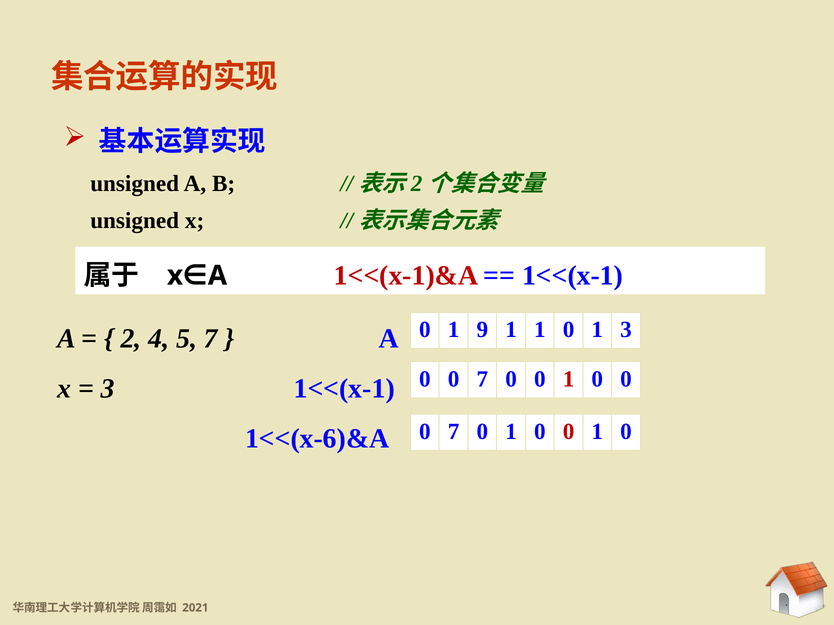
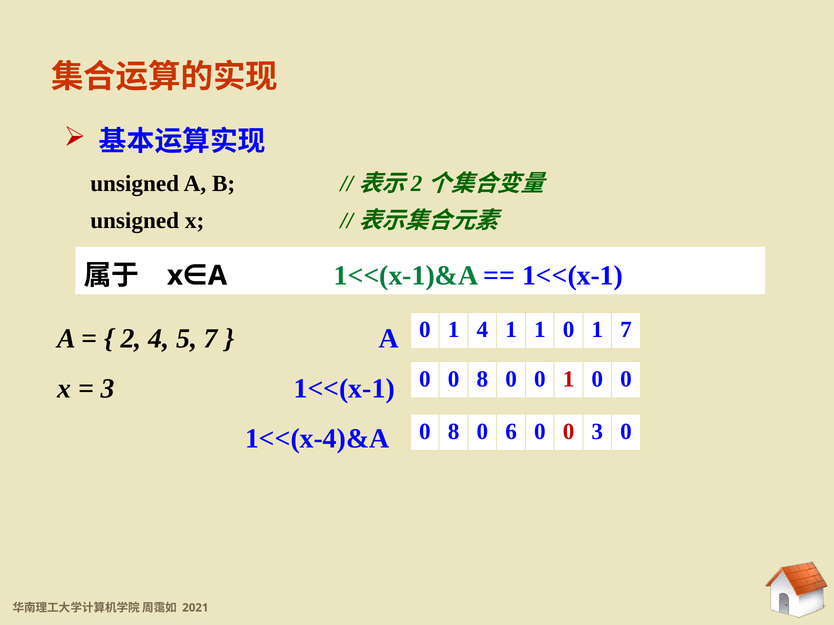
1<<(x-1)&A colour: red -> green (406, 276)
1 9: 9 -> 4 (482, 330)
1 3: 3 -> 7 (626, 330)
7: 7 -> 8 (482, 379)
7: 7 -> 8 (454, 432)
1: 1 -> 6 (511, 432)
1: 1 -> 3 (597, 432)
1<<(x-6)&A: 1<<(x-6)&A -> 1<<(x-4)&A (317, 439)
